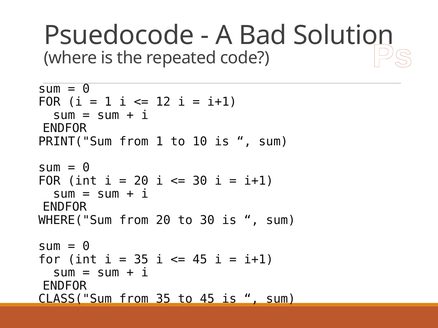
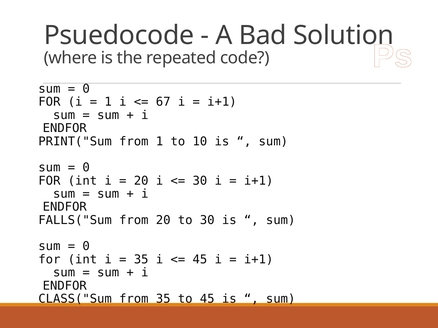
12: 12 -> 67 (163, 102)
WHERE("Sum: WHERE("Sum -> FALLS("Sum (75, 220)
